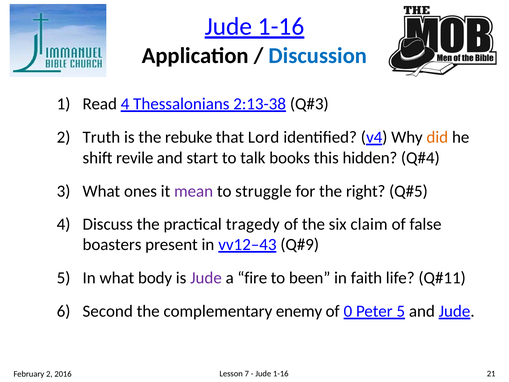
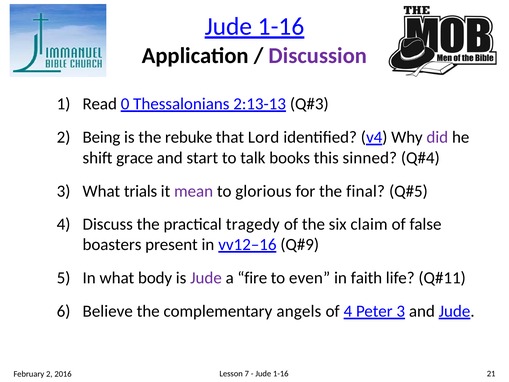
Discussion colour: blue -> purple (318, 56)
Read 4: 4 -> 0 (125, 104)
2:13-38: 2:13-38 -> 2:13-13 (260, 104)
Truth: Truth -> Being (101, 137)
did colour: orange -> purple (437, 137)
revile: revile -> grace (135, 158)
hidden: hidden -> sinned (370, 158)
ones: ones -> trials (141, 191)
struggle: struggle -> glorious (263, 191)
right: right -> final (366, 191)
vv12–43: vv12–43 -> vv12–16 (247, 244)
been: been -> even (310, 278)
Second: Second -> Believe (108, 311)
enemy: enemy -> angels (299, 311)
of 0: 0 -> 4 (348, 311)
Peter 5: 5 -> 3 (401, 311)
